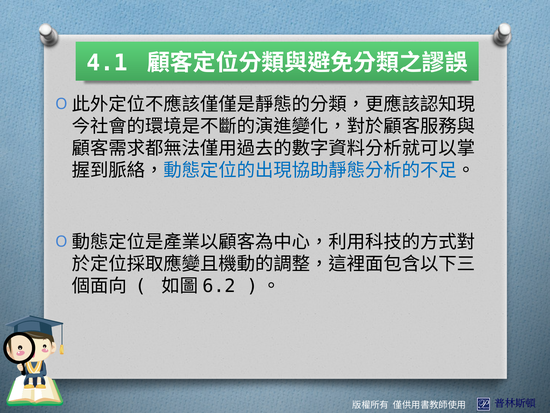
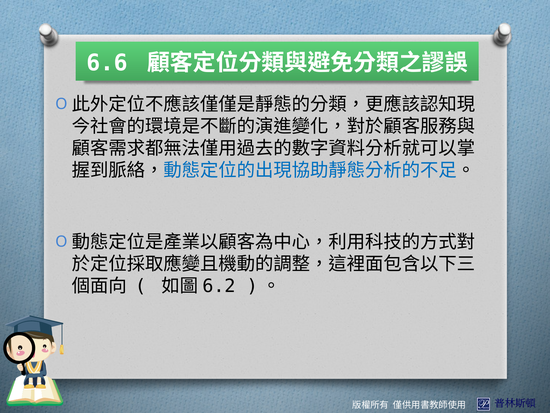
4.1: 4.1 -> 6.6 (107, 63)
